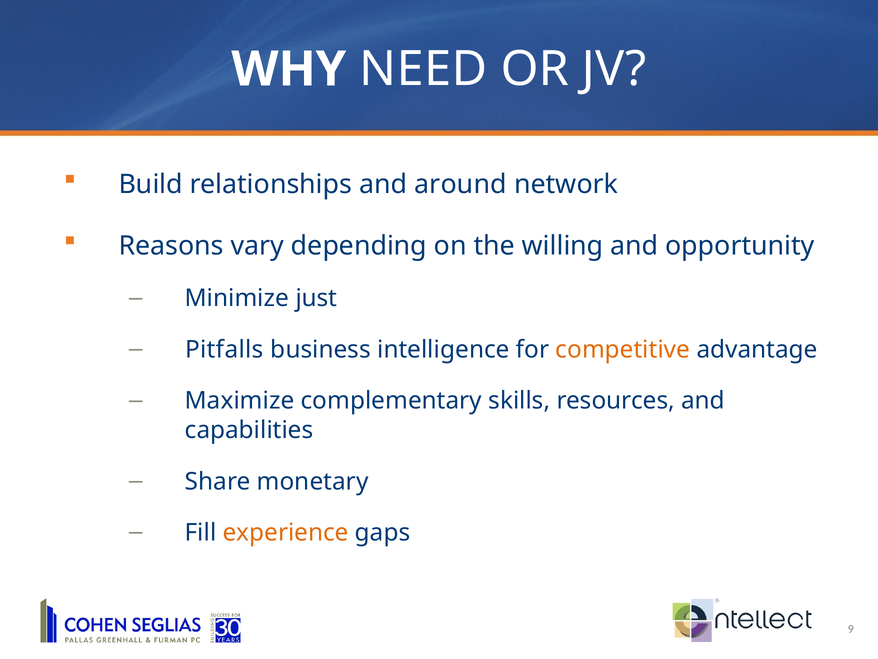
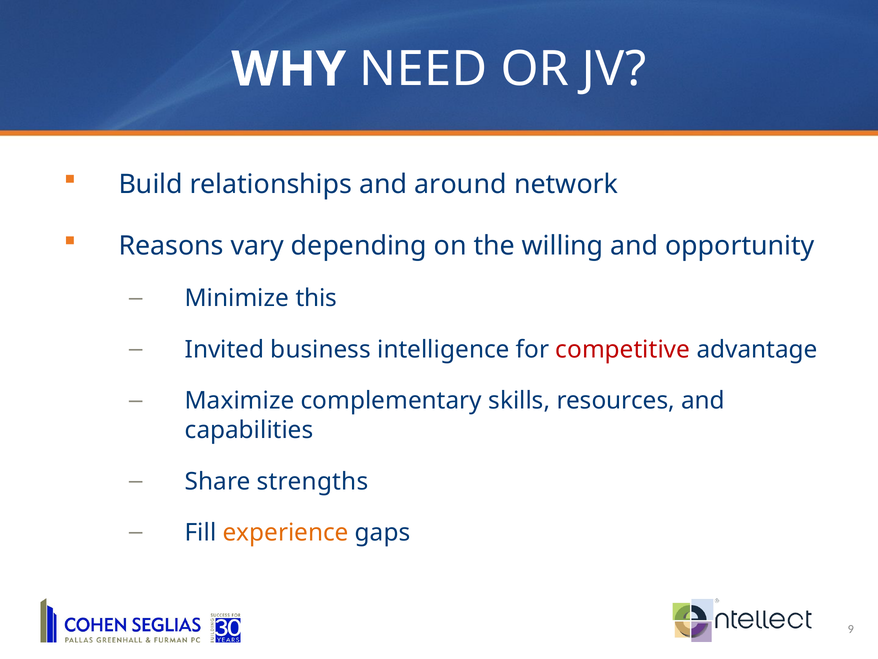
just: just -> this (316, 298)
Pitfalls: Pitfalls -> Invited (224, 349)
competitive colour: orange -> red (623, 349)
monetary: monetary -> strengths (313, 481)
